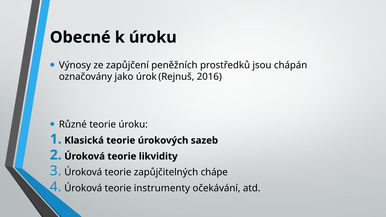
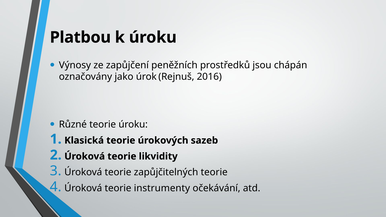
Obecné: Obecné -> Platbou (80, 37)
zapůjčitelných chápe: chápe -> teorie (214, 172)
